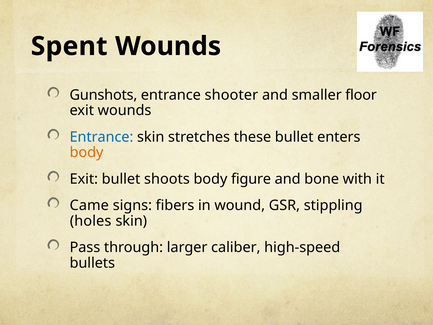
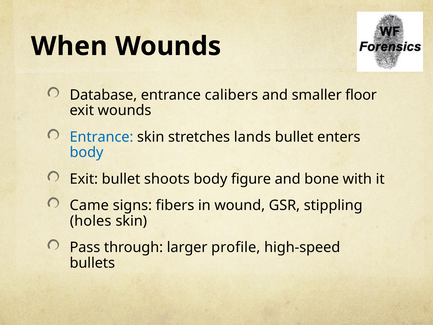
Spent: Spent -> When (69, 46)
Gunshots: Gunshots -> Database (103, 95)
shooter: shooter -> calibers (231, 95)
these: these -> lands (252, 137)
body colour: orange -> blue (87, 152)
caliber: caliber -> profile (236, 247)
